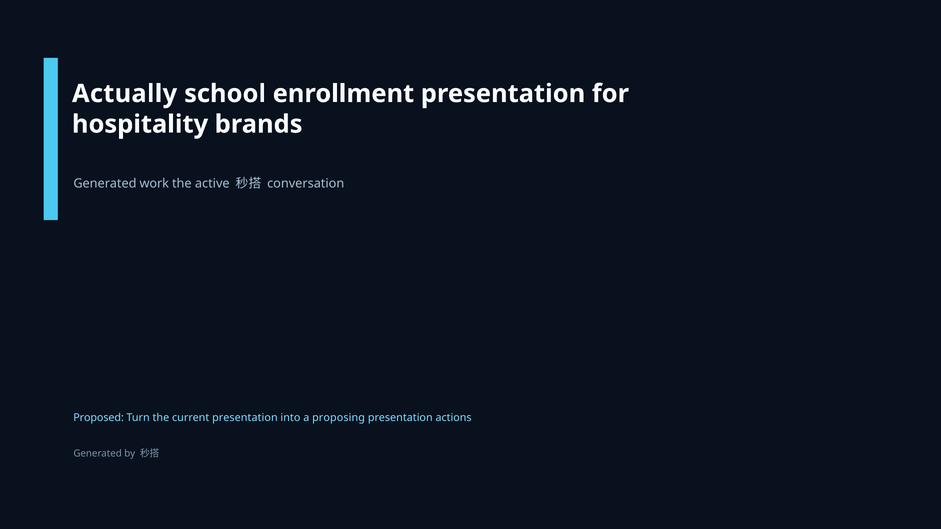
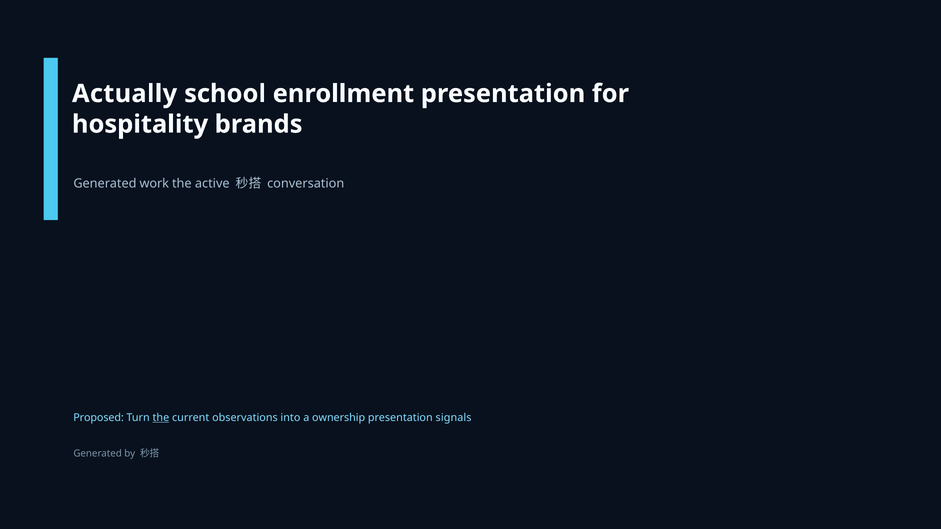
the underline: none -> present (161, 418)
current presentation: presentation -> observations (245, 418)
proposing: proposing -> ownership (339, 418)
actions: actions -> signals (454, 418)
